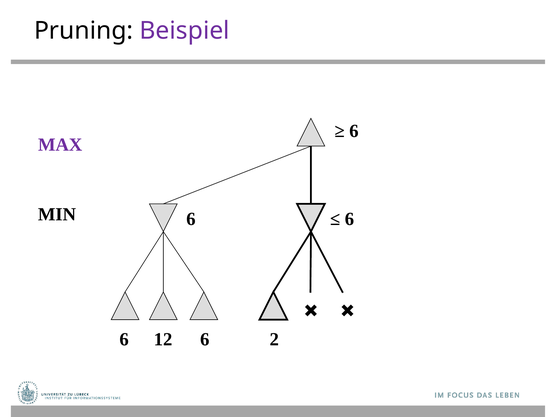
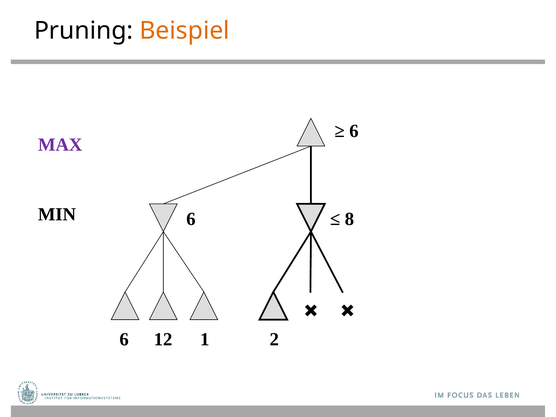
Beispiel colour: purple -> orange (185, 31)
6: 6 -> 8 (349, 219)
12 6: 6 -> 1 (205, 339)
